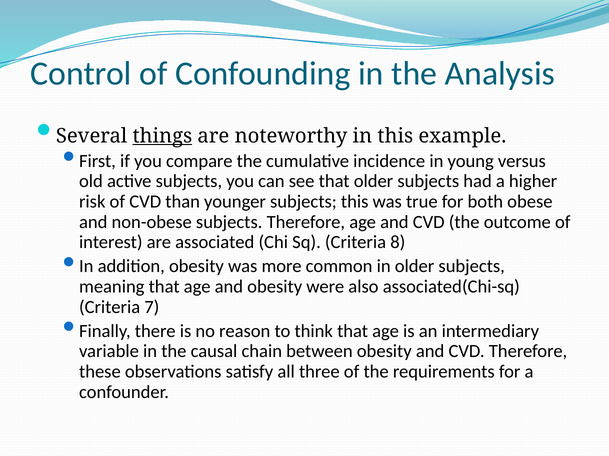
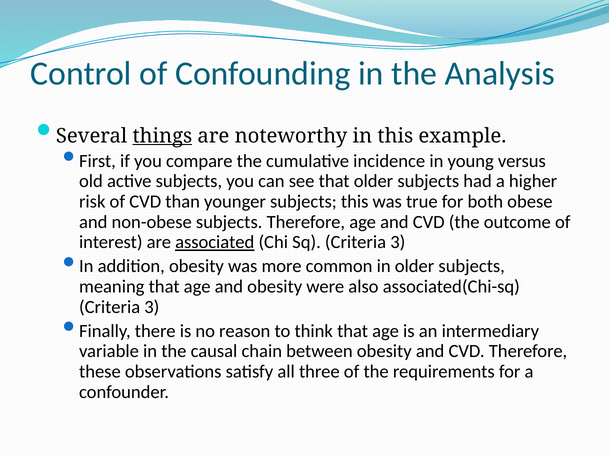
associated underline: none -> present (215, 243)
Sq Criteria 8: 8 -> 3 (398, 243)
7: 7 -> 3 (152, 307)
